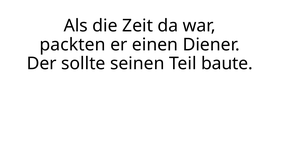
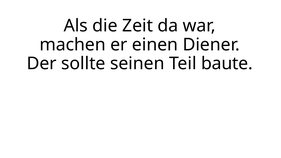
packten: packten -> machen (73, 45)
